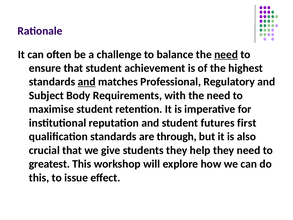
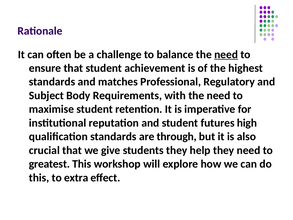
and underline: present -> none (87, 82)
first: first -> high (247, 123)
issue: issue -> extra (76, 178)
